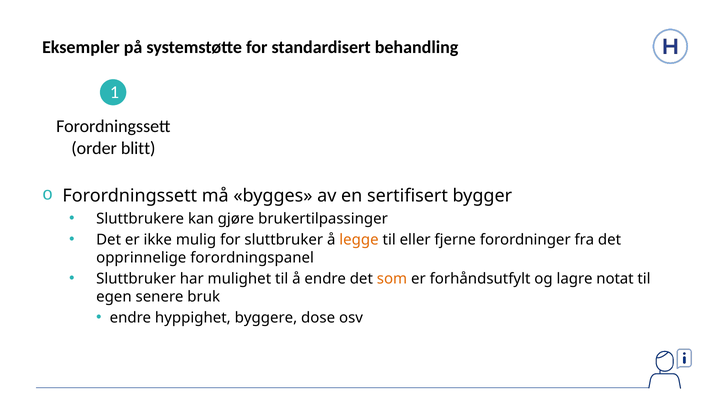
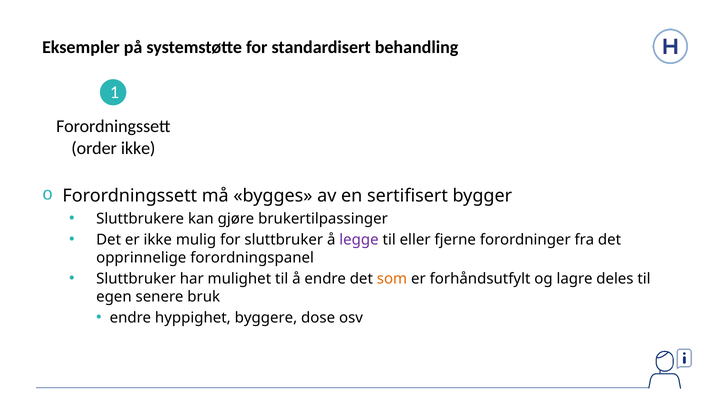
order blitt: blitt -> ikke (138, 148)
legge colour: orange -> purple (359, 240)
notat: notat -> deles (615, 279)
